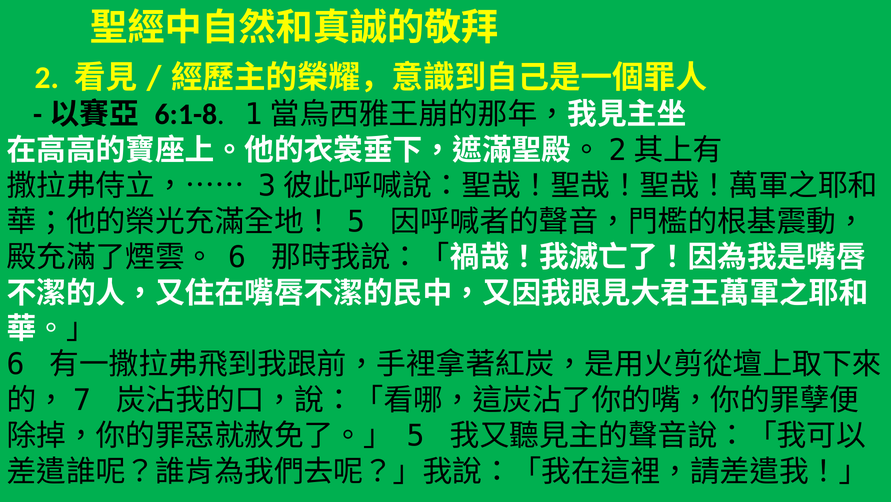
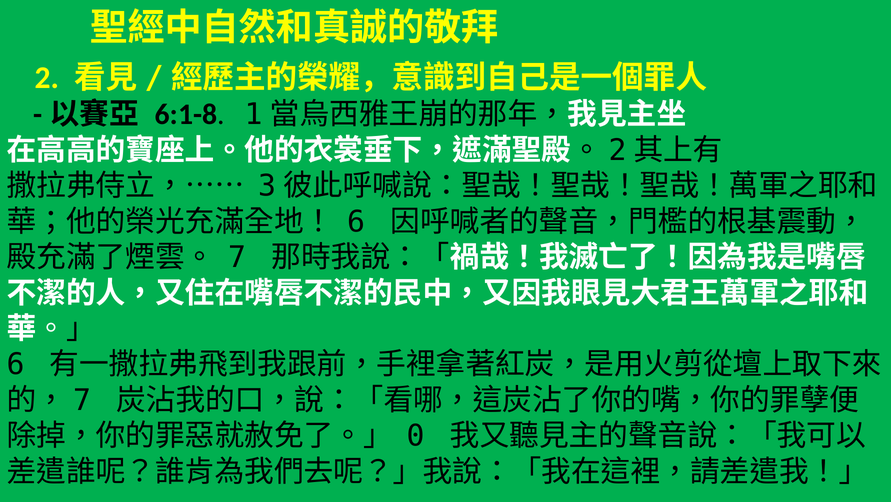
5: 5 -> 6 (356, 221)
6: 6 -> 7 (237, 257)
5: 5 -> 0 (416, 435)
